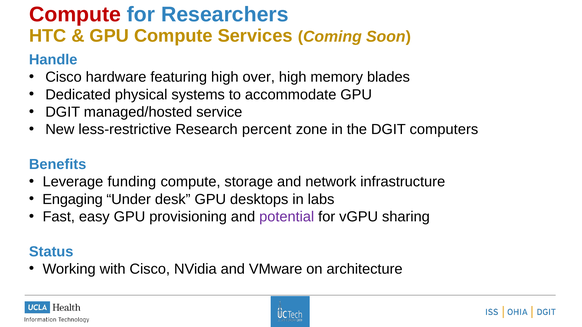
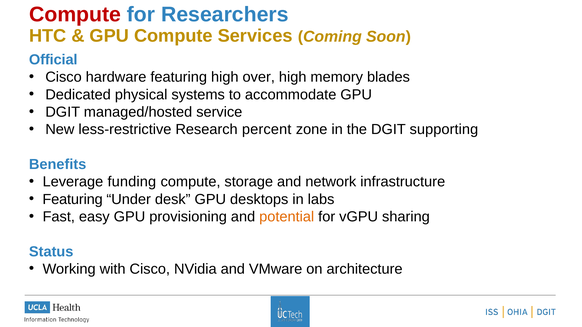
Handle: Handle -> Official (53, 60)
computers: computers -> supporting (444, 130)
Engaging: Engaging -> Featuring (73, 199)
potential colour: purple -> orange (287, 217)
